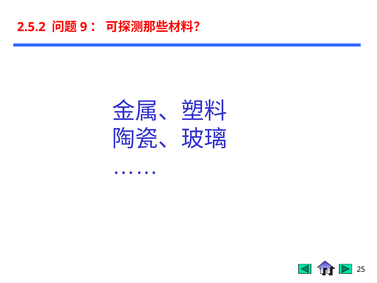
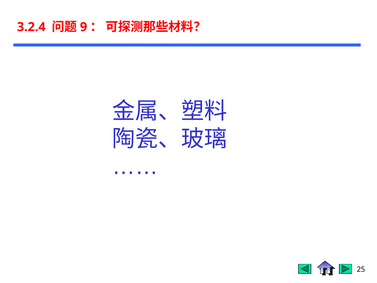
2.5.2: 2.5.2 -> 3.2.4 (31, 27)
